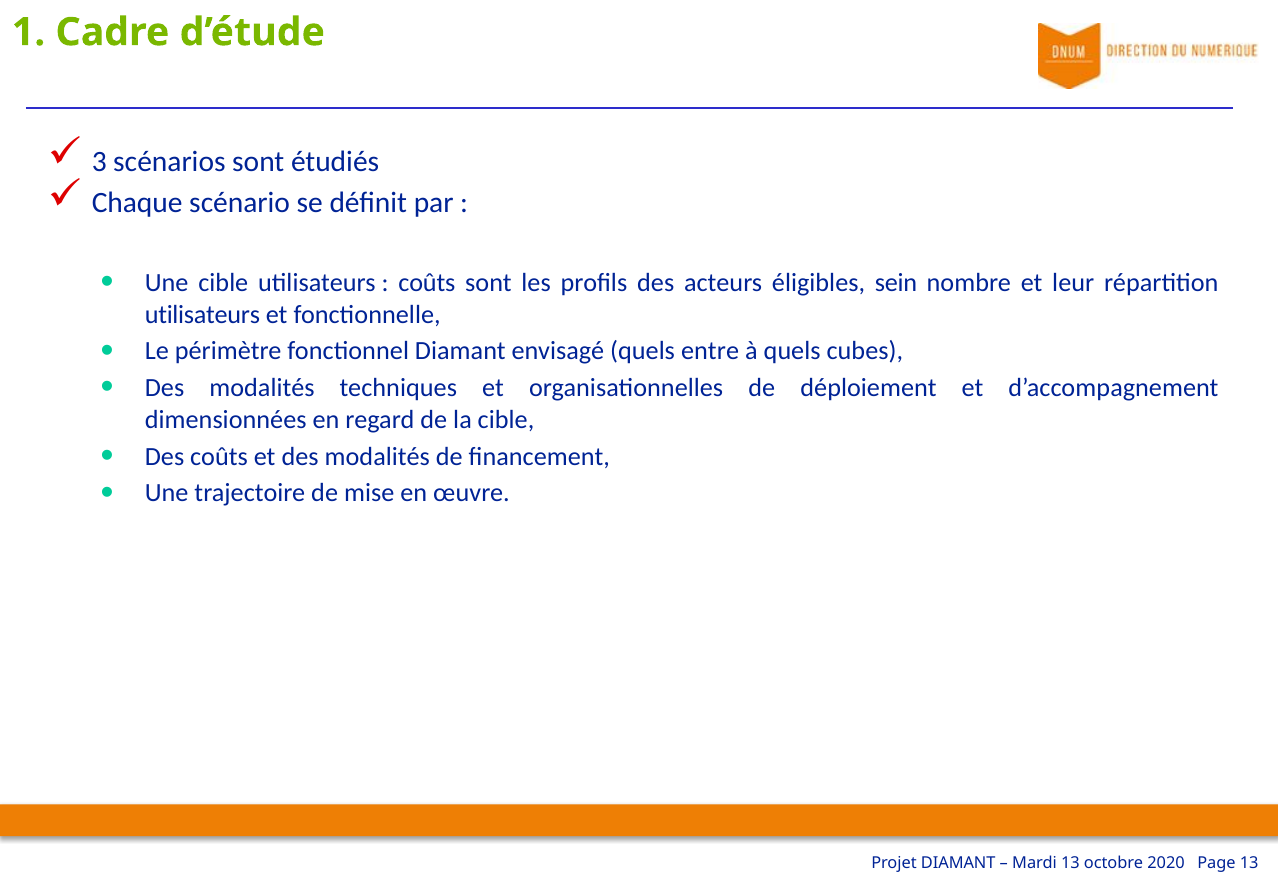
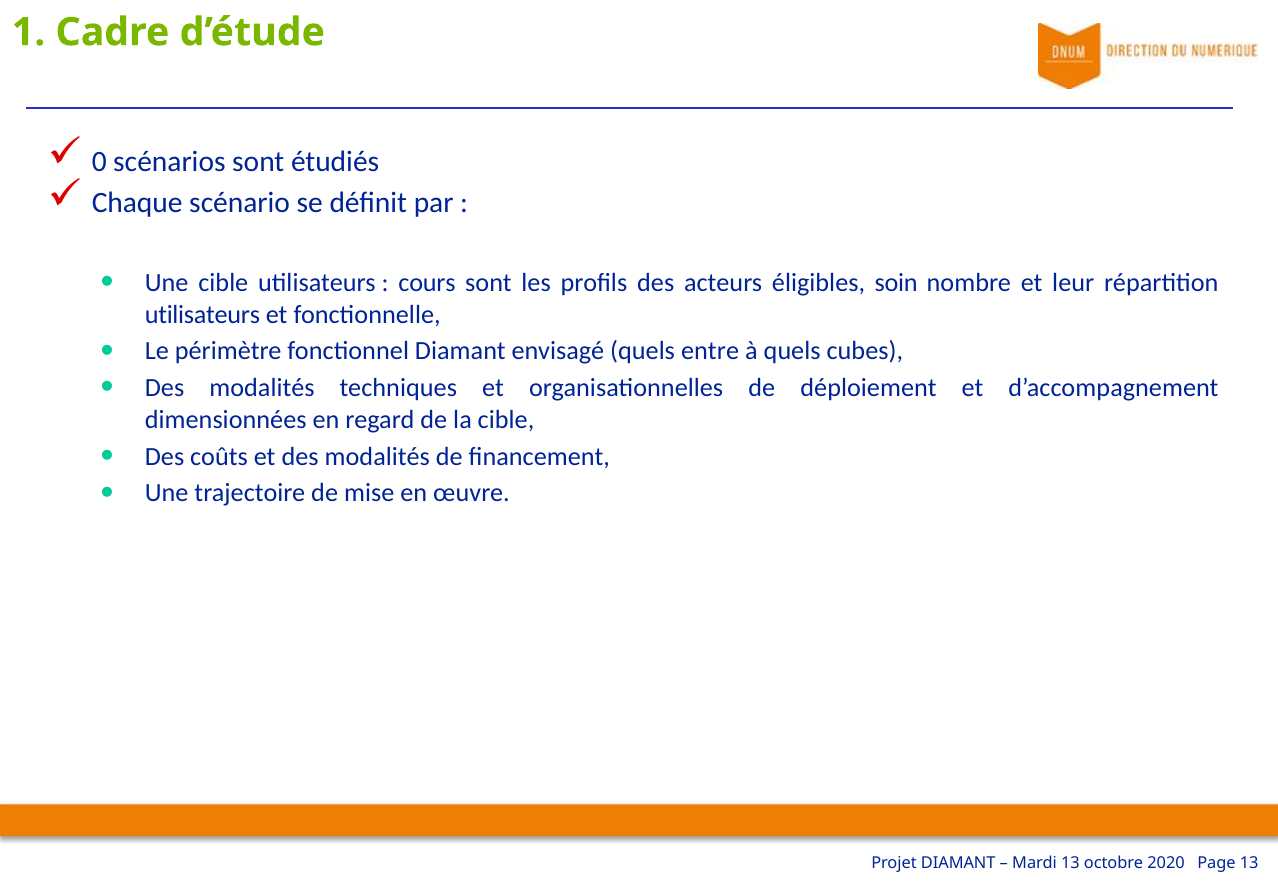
3: 3 -> 0 (99, 162)
coûts: coûts -> cours (427, 283)
sein: sein -> soin (896, 283)
